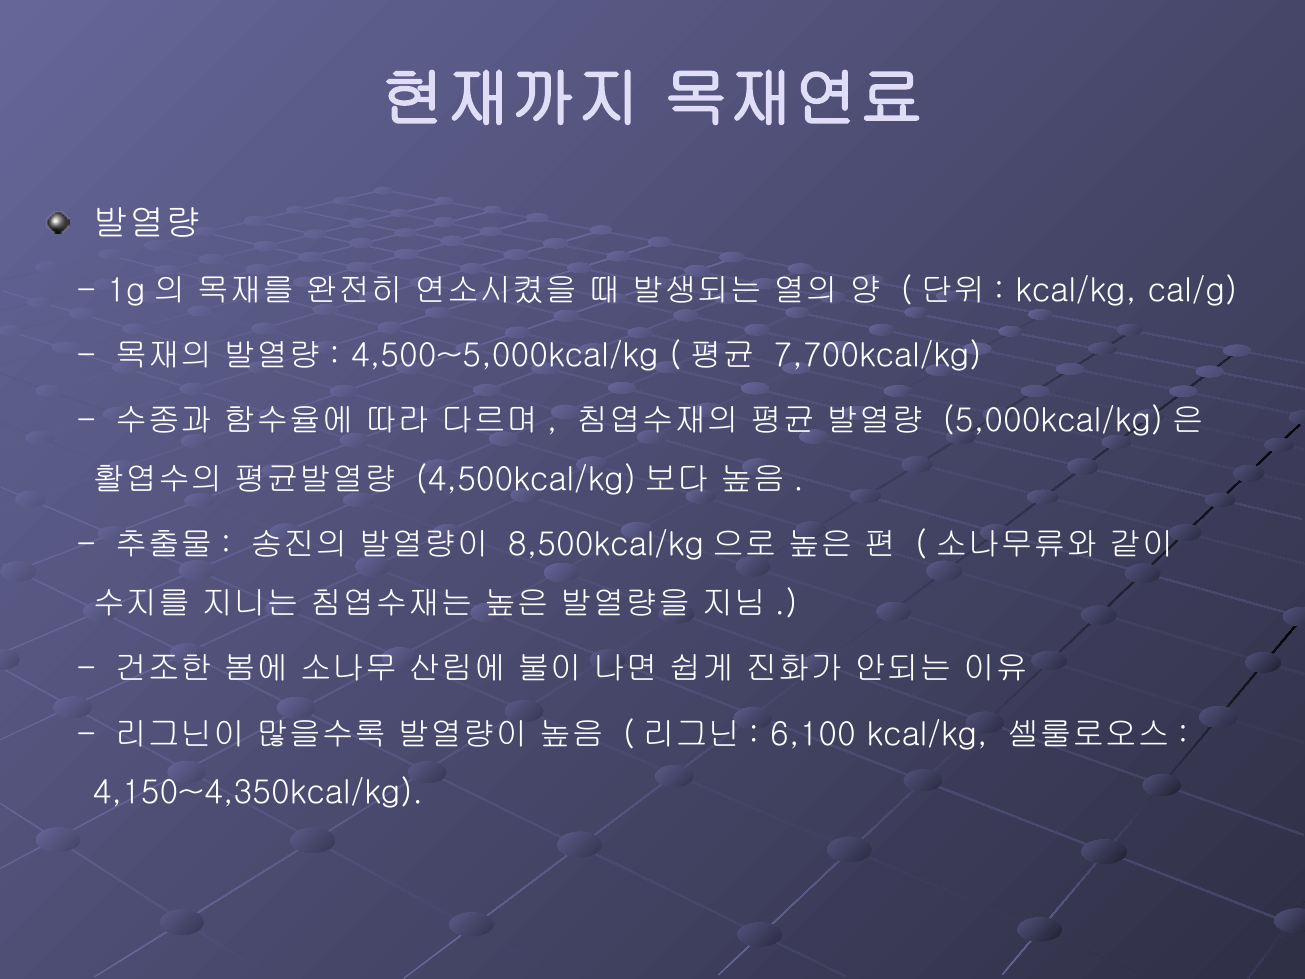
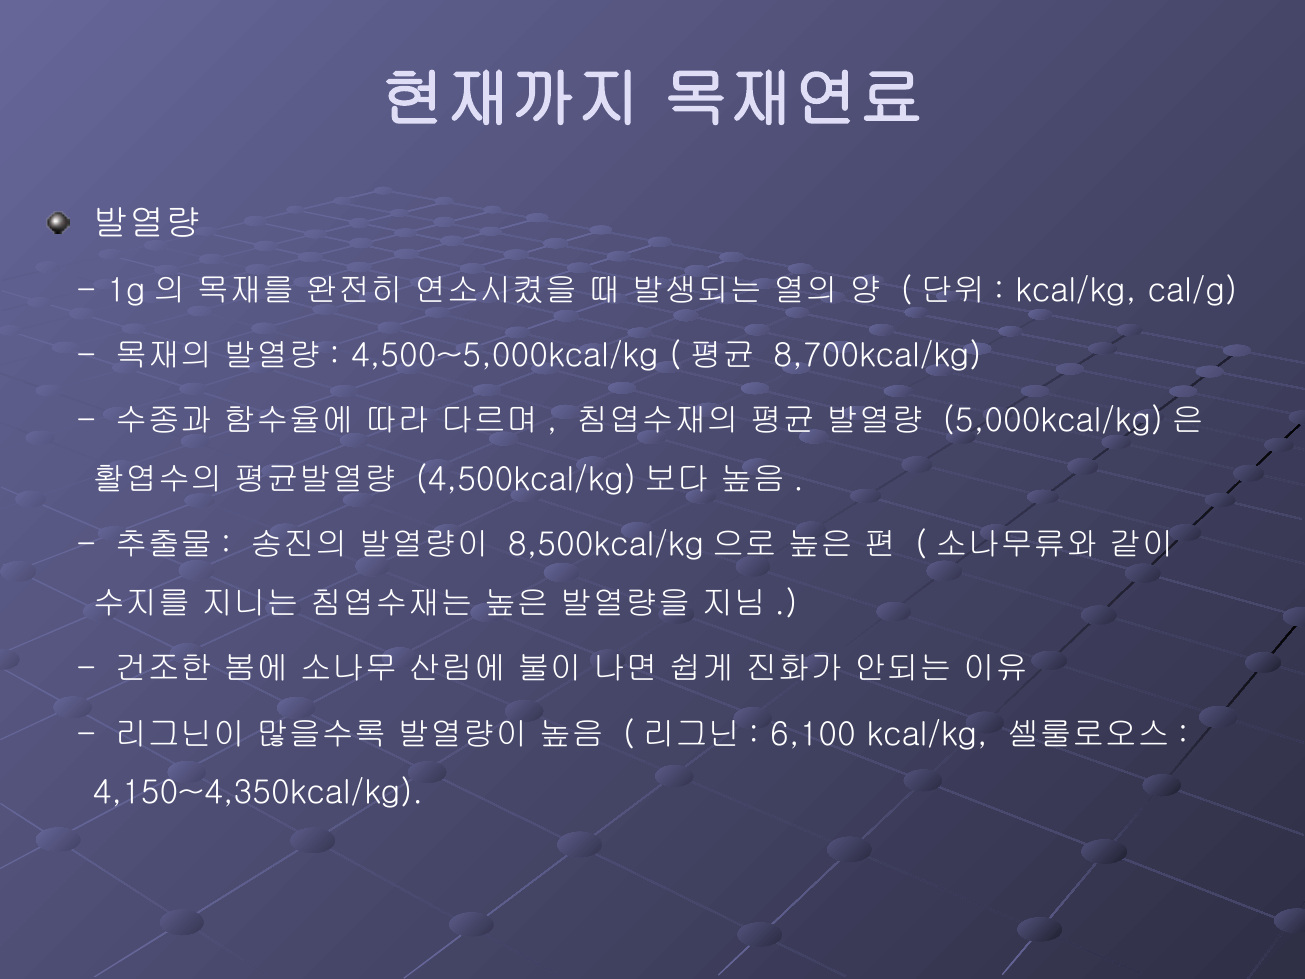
7,700kcal/kg: 7,700kcal/kg -> 8,700kcal/kg (878, 356)
